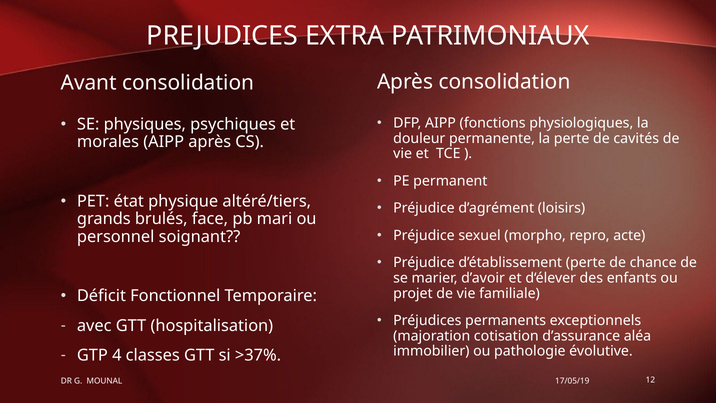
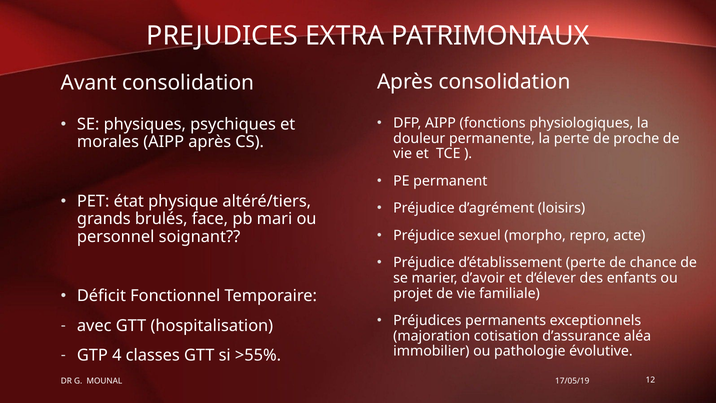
cavités: cavités -> proche (636, 138)
>37%: >37% -> >55% (258, 355)
